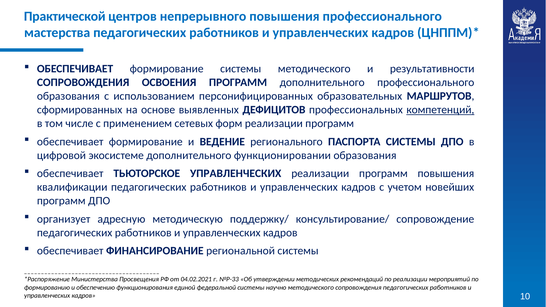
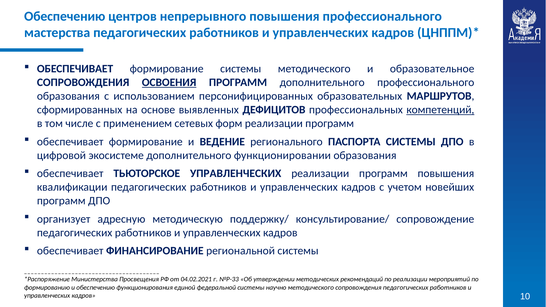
Практической: Практической -> Обеспечению (65, 16)
результативности: результативности -> образовательное (432, 69)
ОСВОЕНИЯ underline: none -> present (169, 83)
